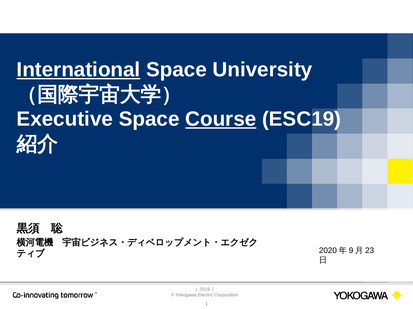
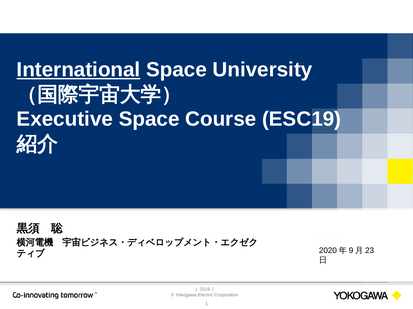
Course underline: present -> none (221, 119)
